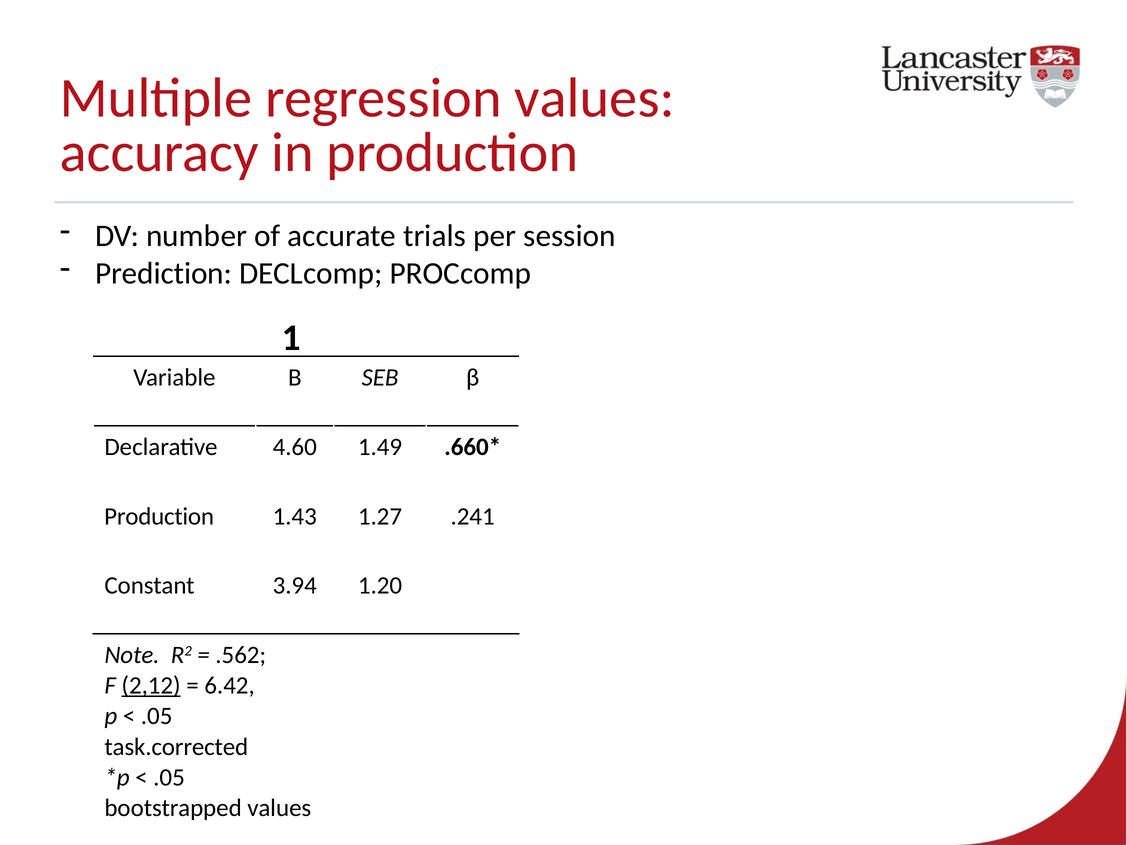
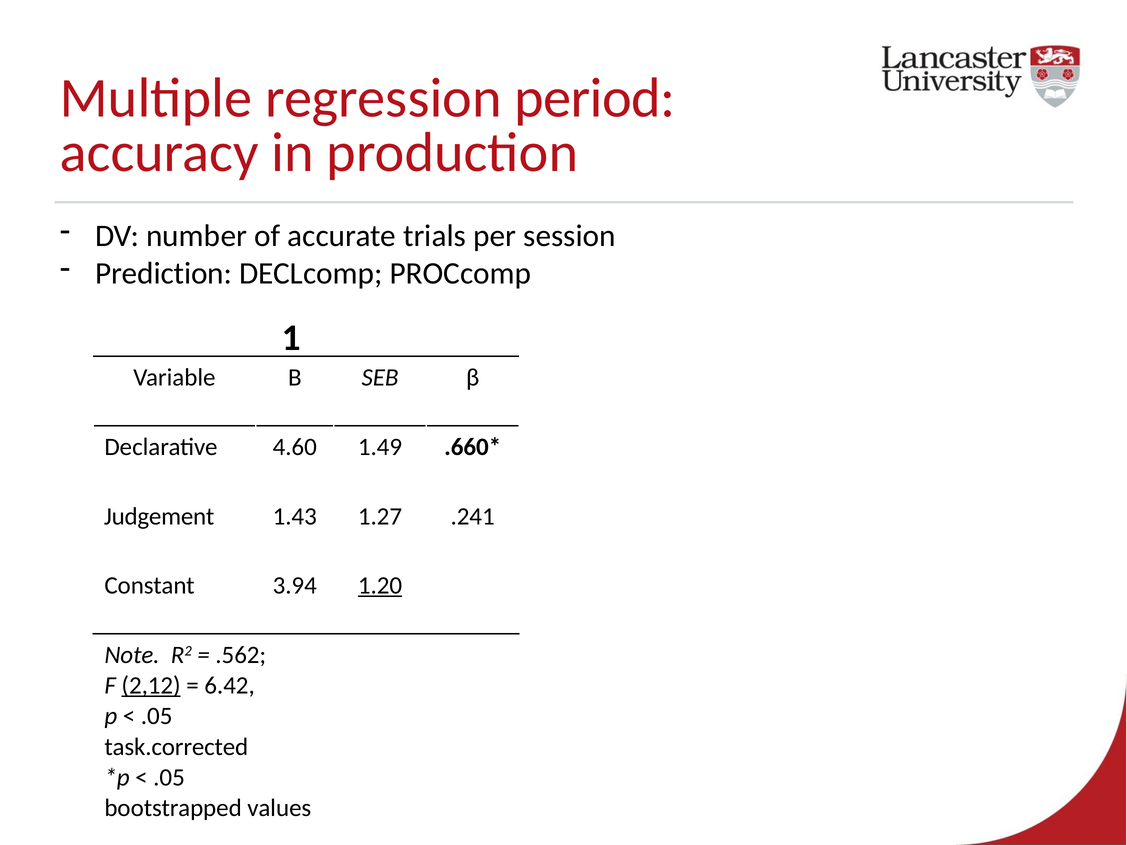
regression values: values -> period (595, 98)
Production: Production -> Judgement (159, 516)
1.20 underline: none -> present (380, 586)
